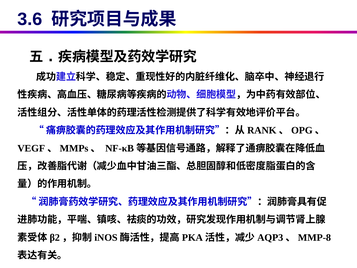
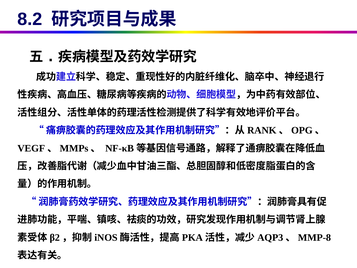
3.6: 3.6 -> 8.2 (30, 19)
